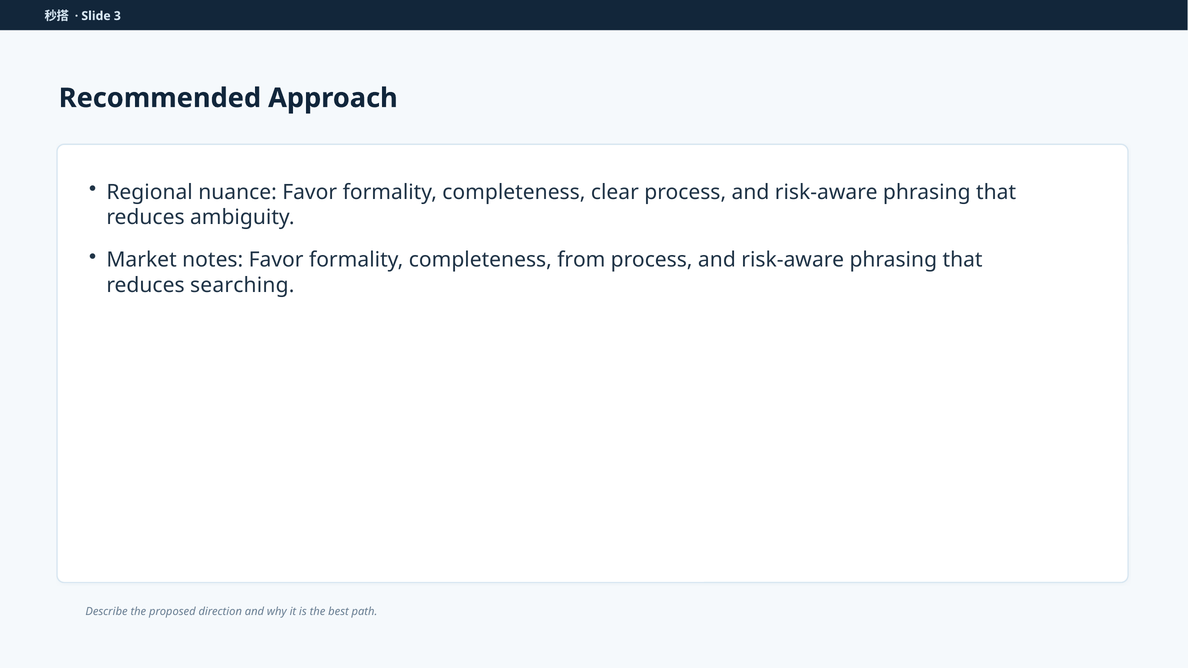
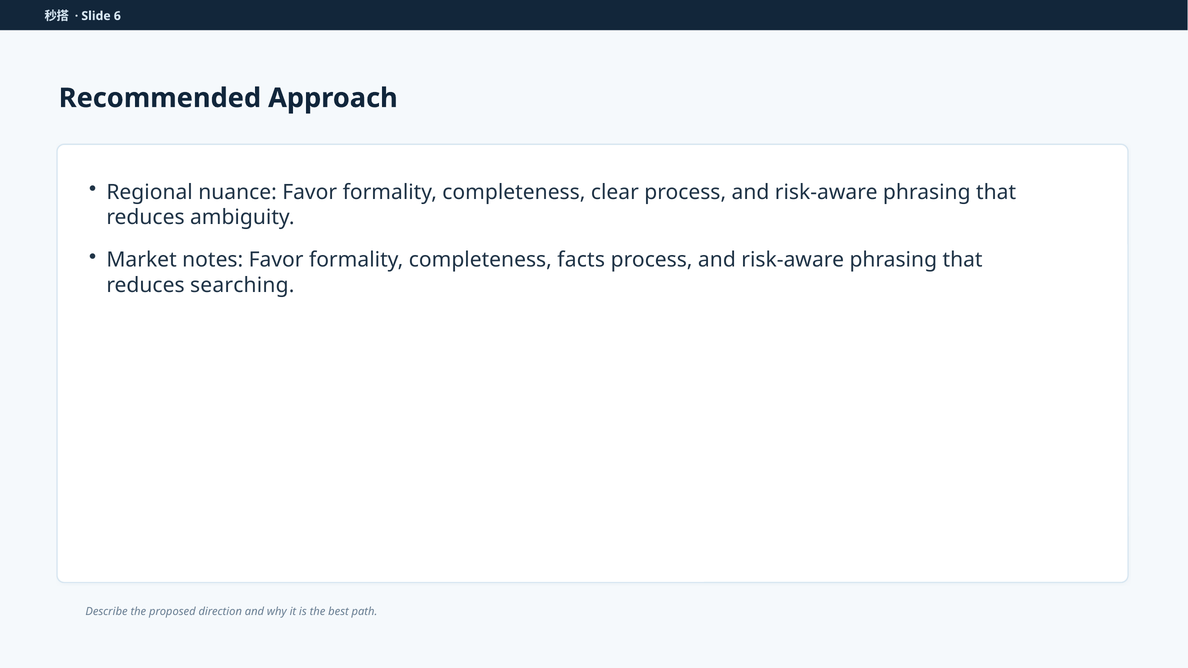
3: 3 -> 6 (117, 16)
from: from -> facts (581, 260)
